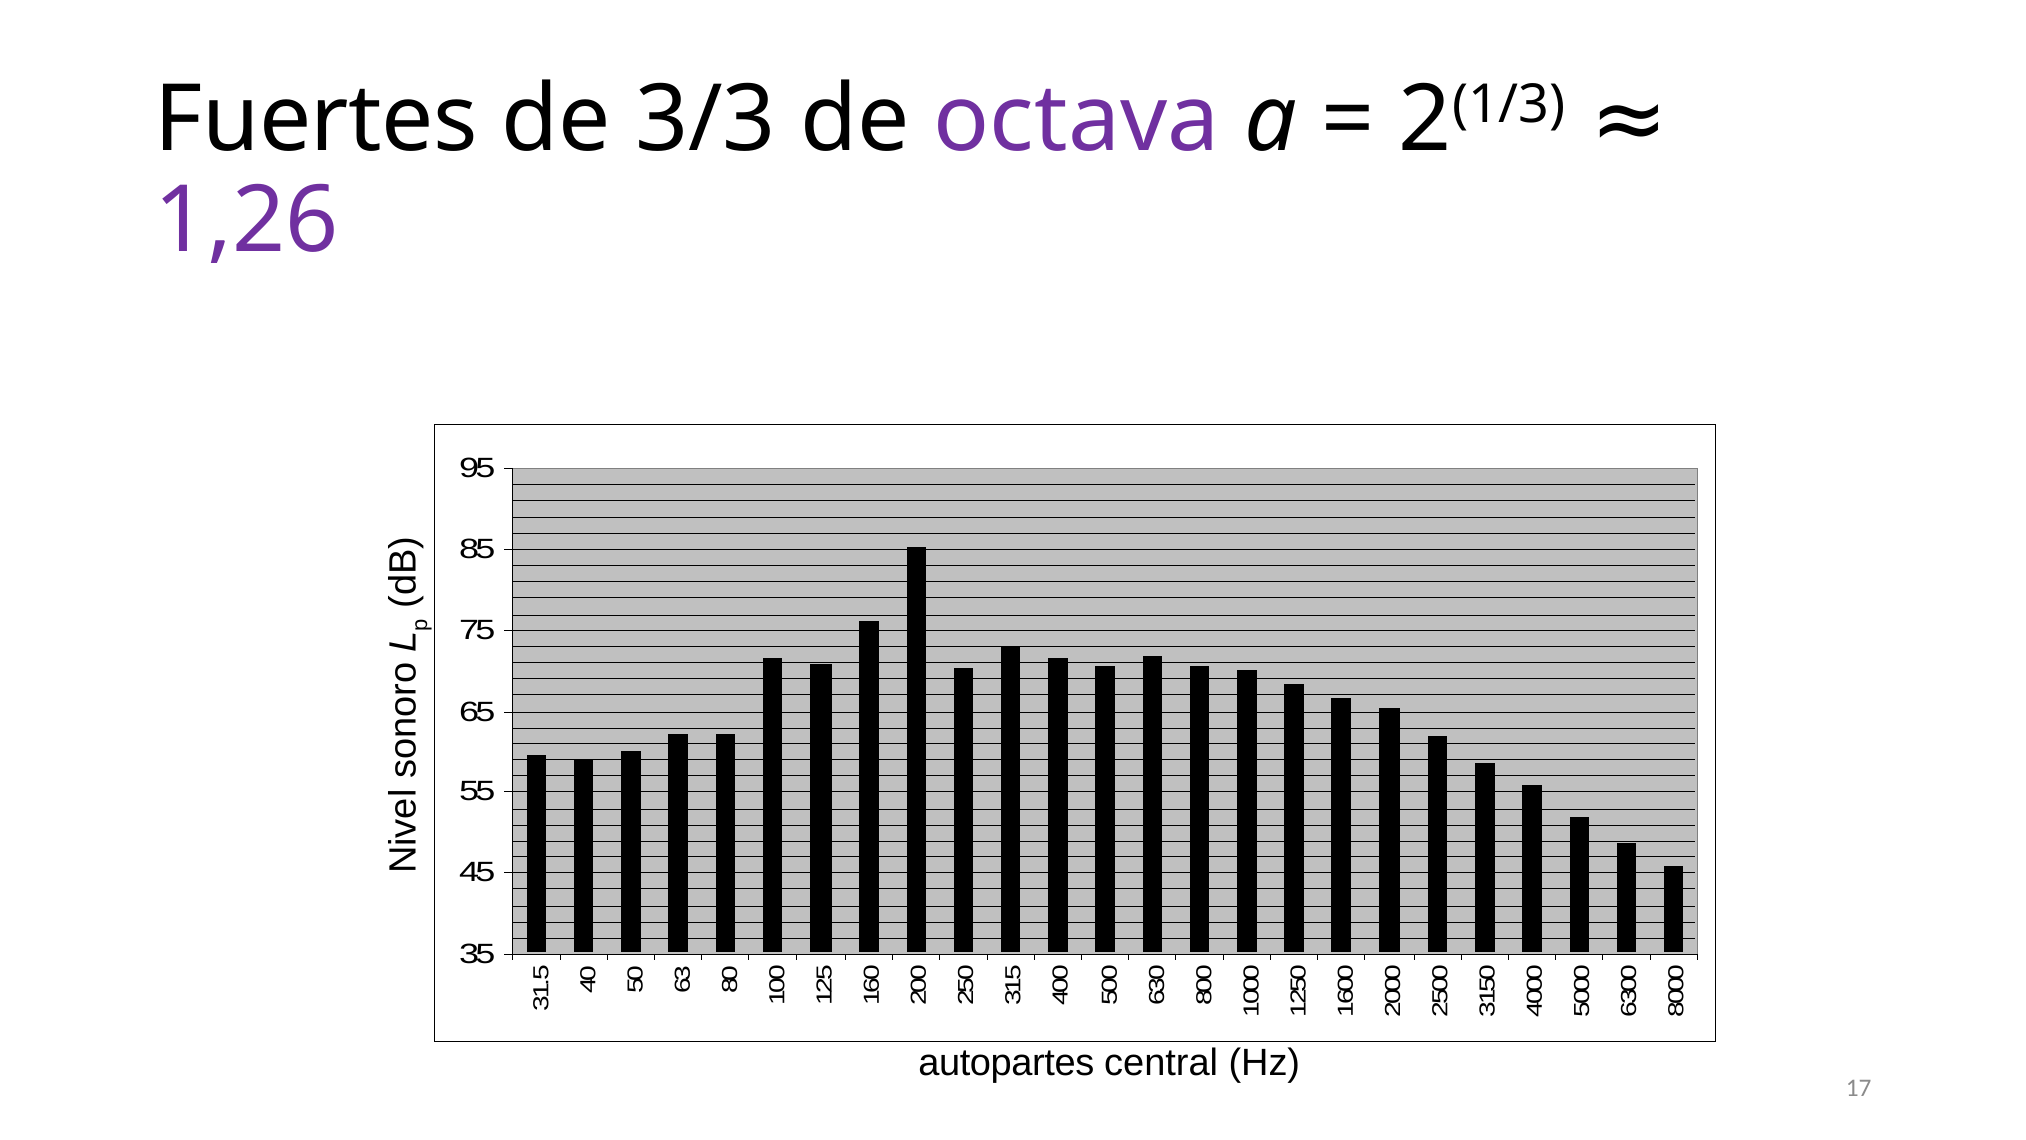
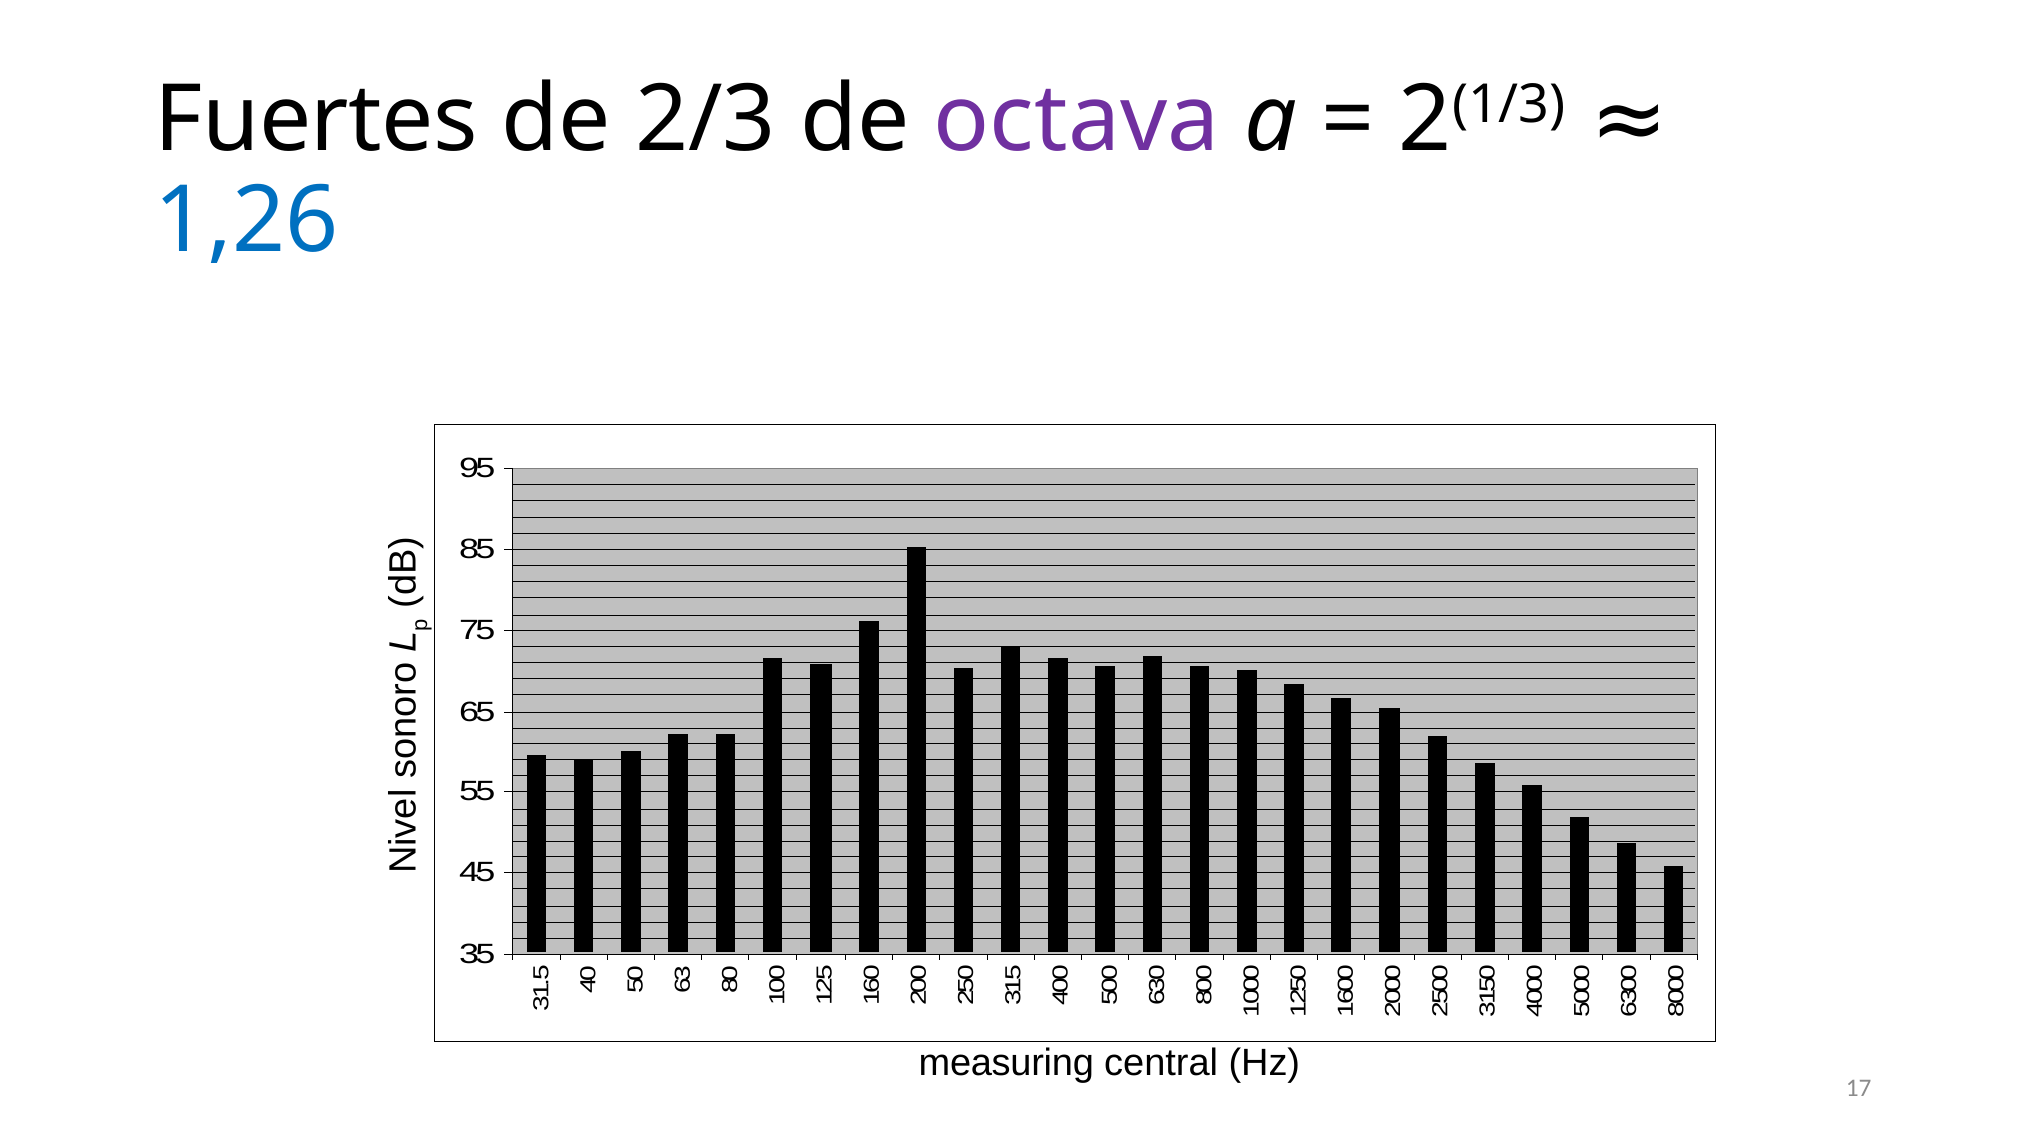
3/3: 3/3 -> 2/3 (706, 120)
1,26 colour: purple -> blue (247, 220)
autopartes: autopartes -> measuring (1006, 1062)
